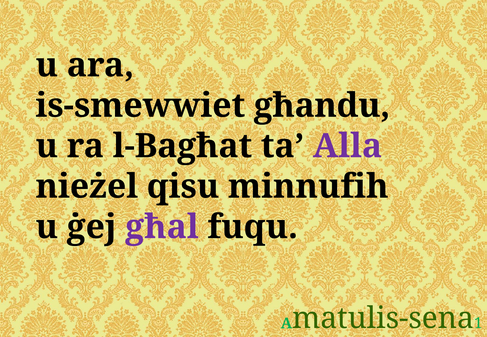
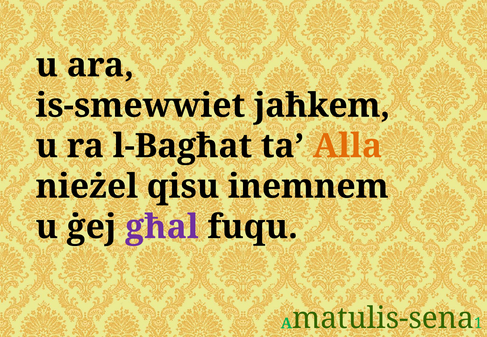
għandu: għandu -> jaħkem (322, 106)
Alla colour: purple -> orange (347, 146)
minnufih: minnufih -> inemnem (308, 187)
